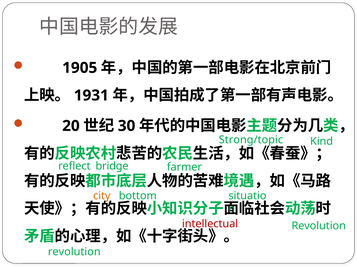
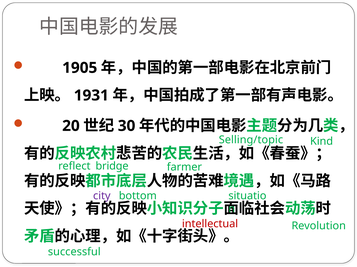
Strong/topic: Strong/topic -> Selling/topic (251, 140)
city colour: orange -> purple (102, 196)
revolution: revolution -> successful (74, 253)
